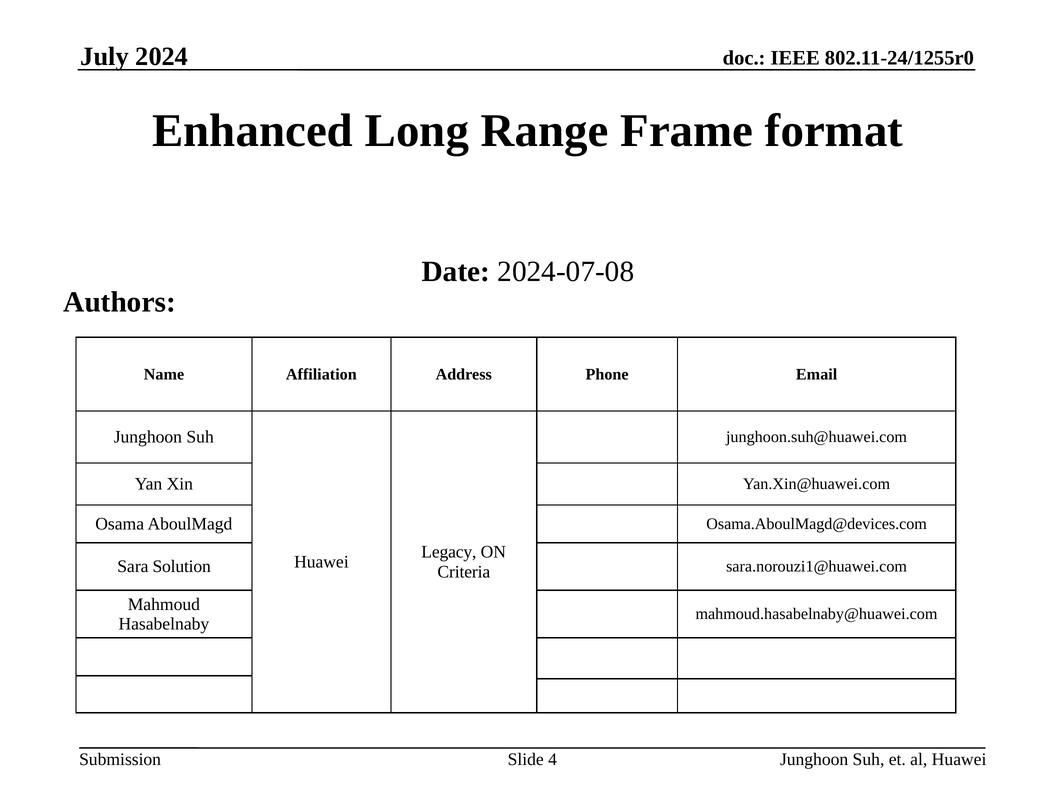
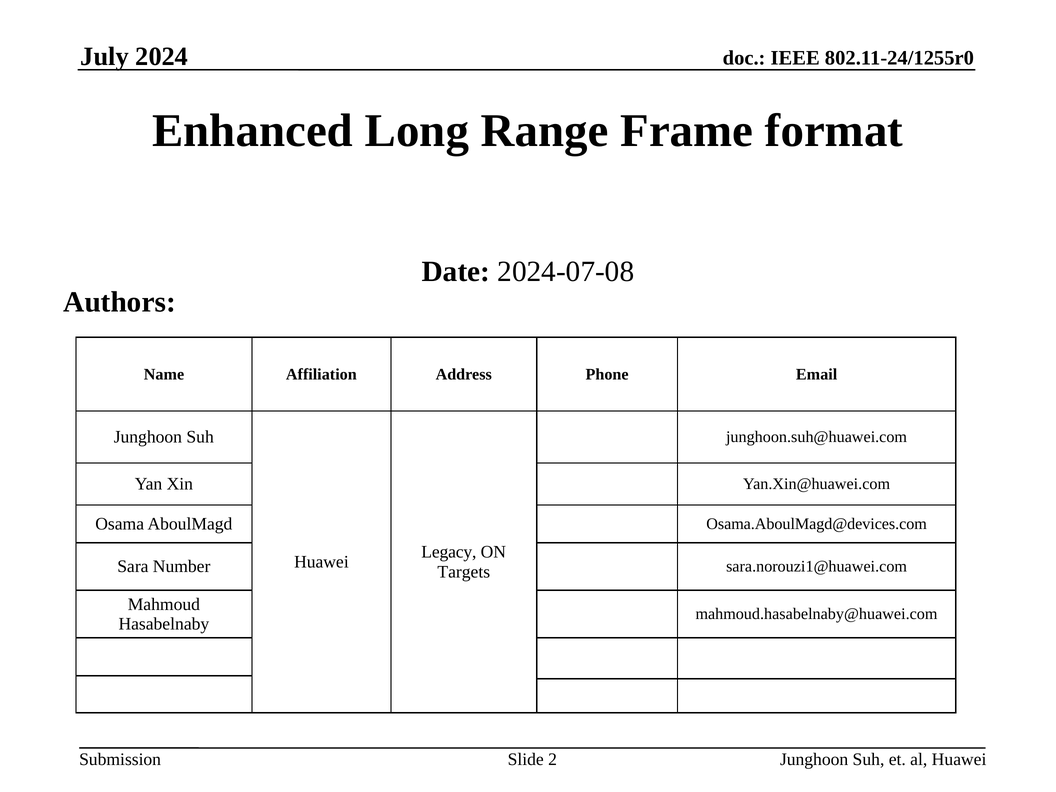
Solution: Solution -> Number (182, 567)
Criteria: Criteria -> Targets (464, 572)
4: 4 -> 2 (553, 760)
